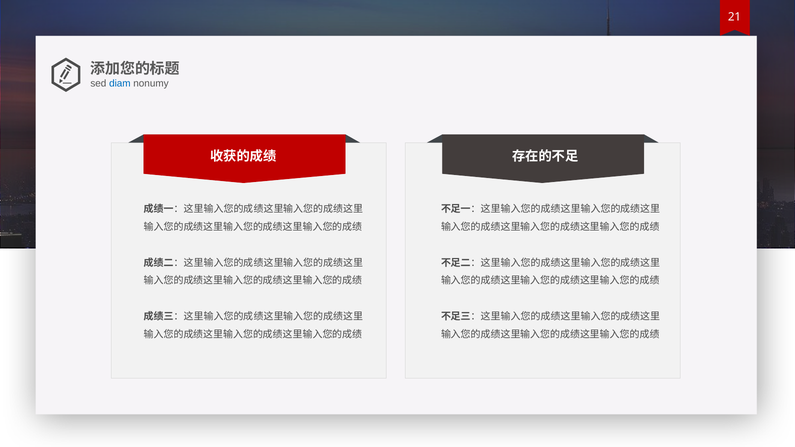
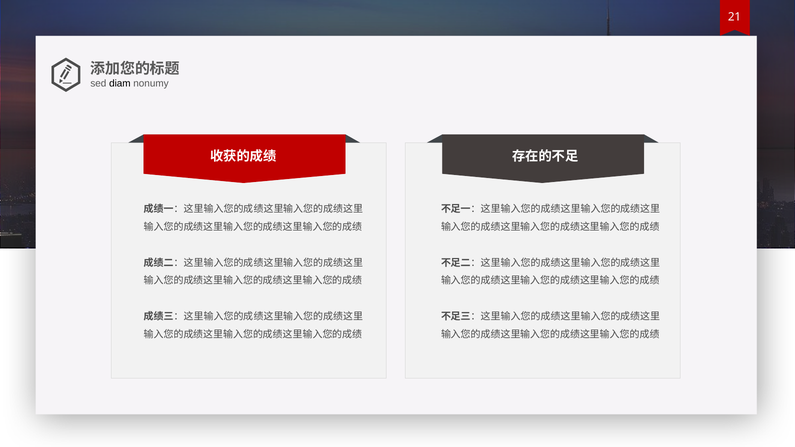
diam colour: blue -> black (120, 83)
